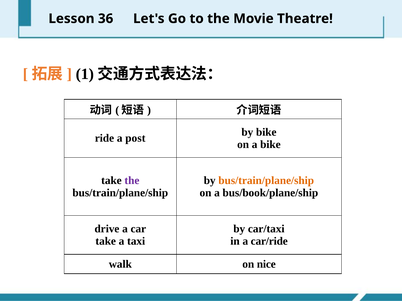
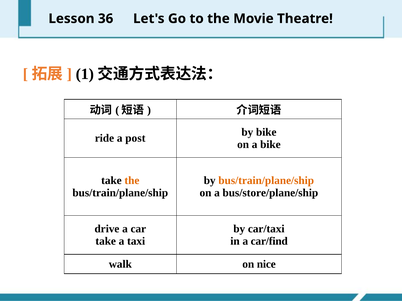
the colour: purple -> orange (132, 181)
bus/book/plane/ship: bus/book/plane/ship -> bus/store/plane/ship (270, 193)
car/ride: car/ride -> car/find (269, 242)
